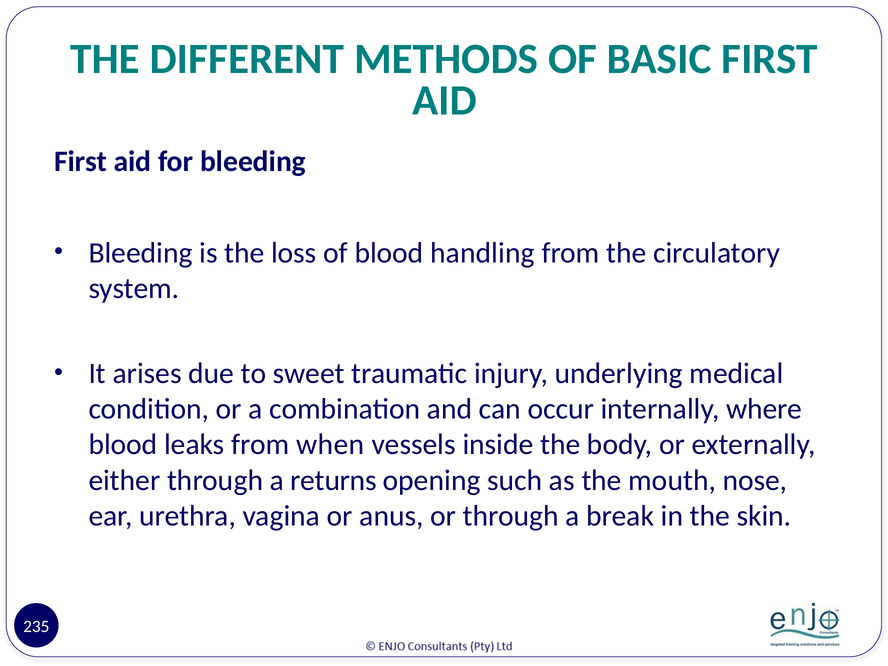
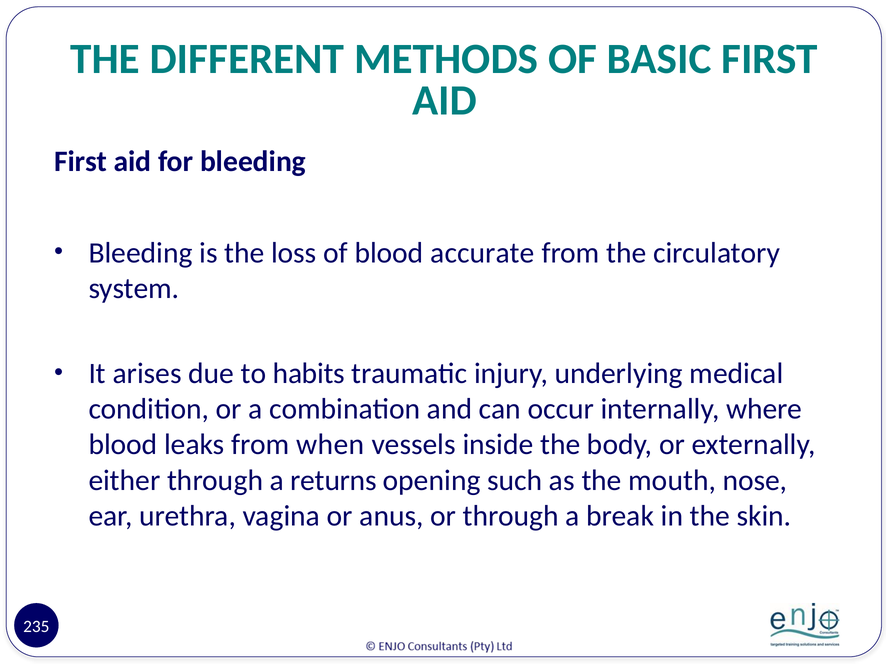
handling: handling -> accurate (482, 253)
sweet: sweet -> habits (309, 374)
